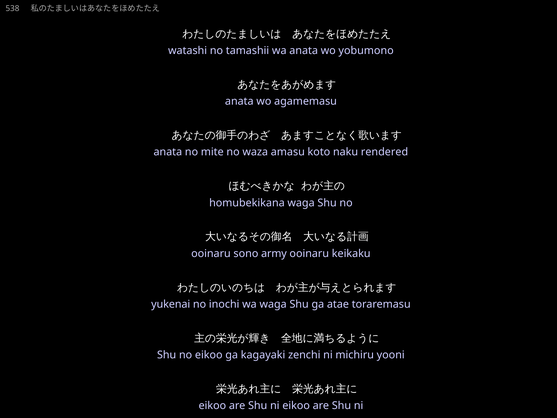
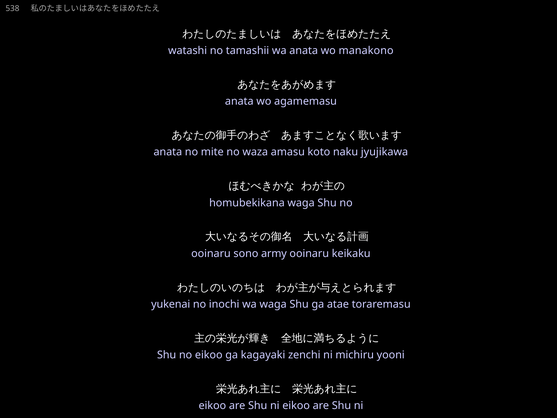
yobumono: yobumono -> manakono (366, 51)
rendered: rendered -> jyujikawa (385, 152)
